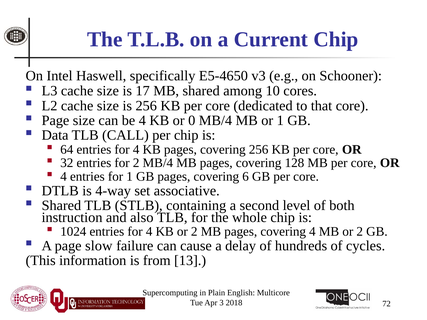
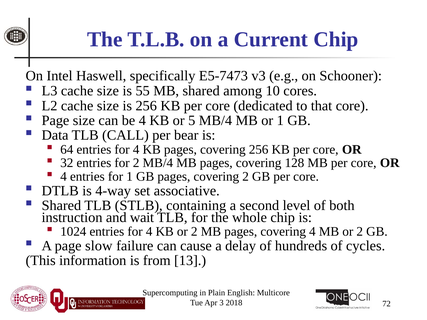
E5-4650: E5-4650 -> E5-7473 (223, 76)
17: 17 -> 55 (143, 91)
0: 0 -> 5 (192, 121)
per chip: chip -> bear (186, 135)
covering 6: 6 -> 2 (246, 177)
also: also -> wait (142, 218)
